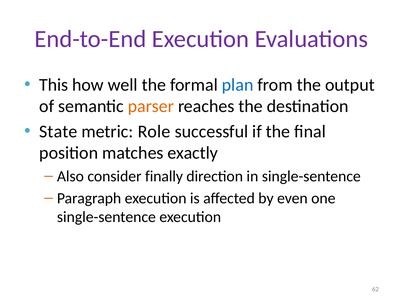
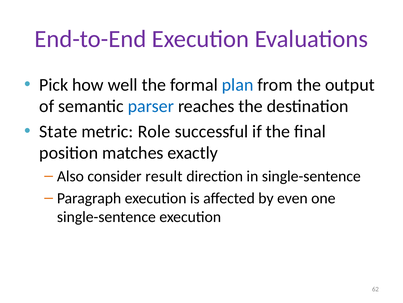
This: This -> Pick (54, 85)
parser colour: orange -> blue (151, 106)
finally: finally -> result (164, 176)
